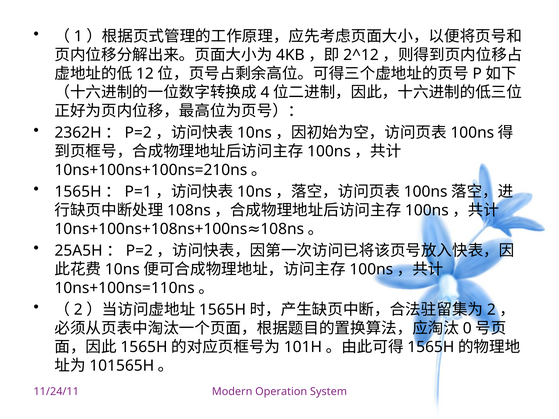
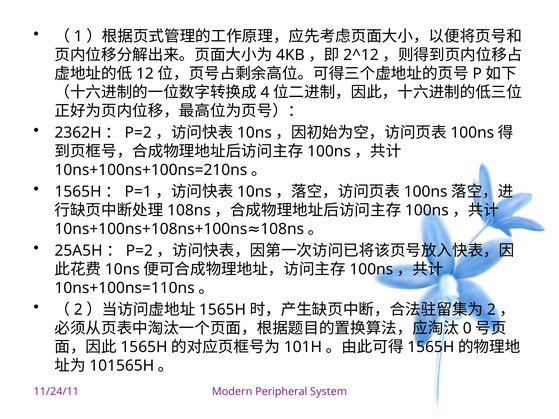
Operation: Operation -> Peripheral (281, 392)
